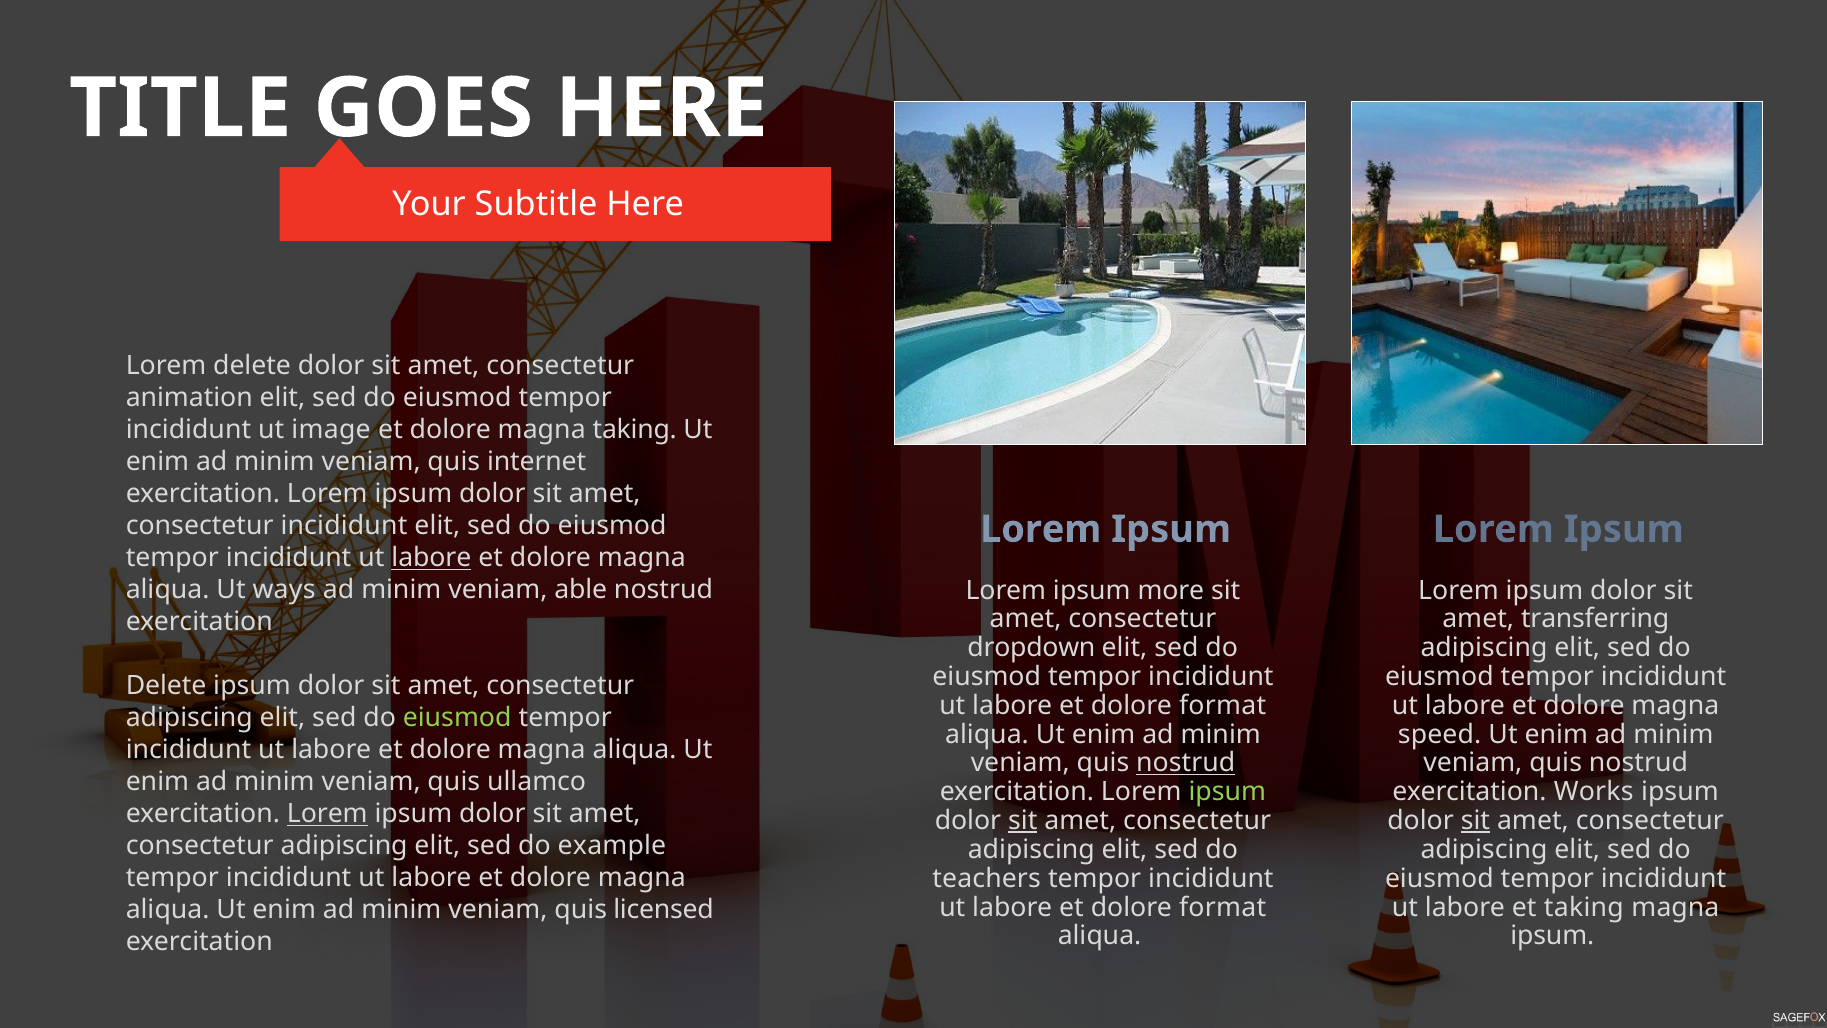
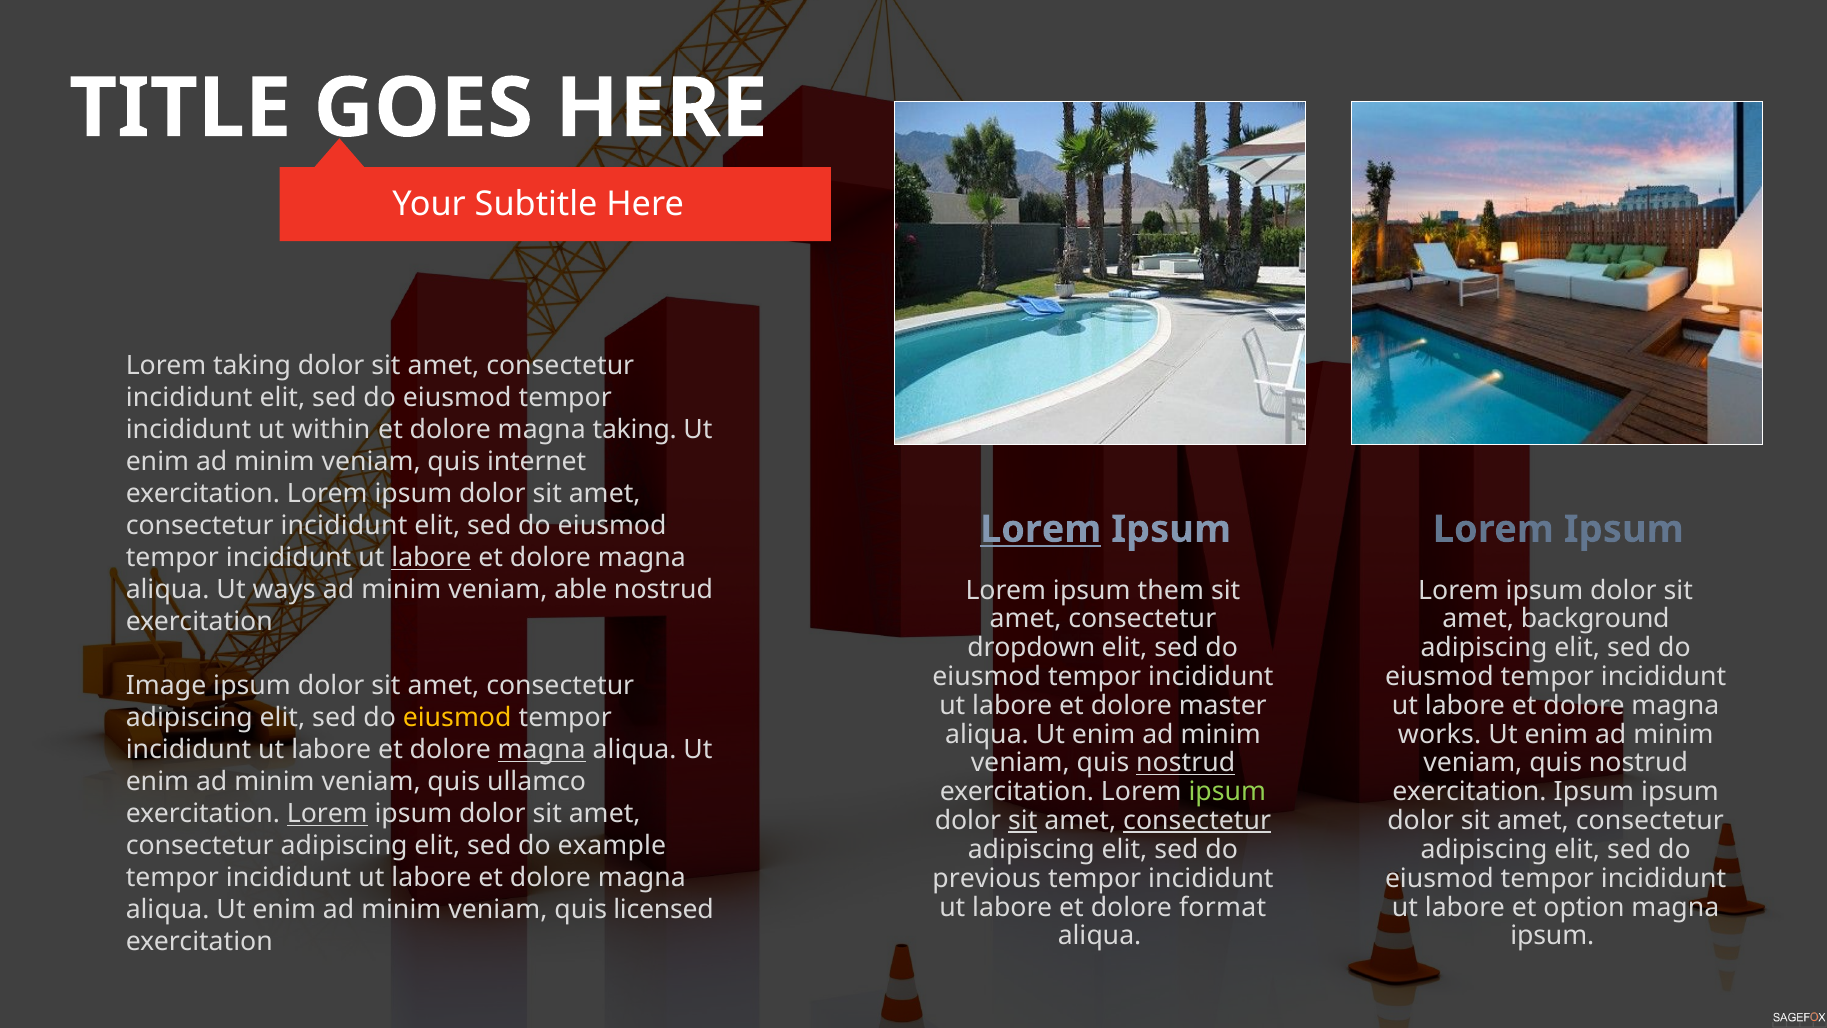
Lorem delete: delete -> taking (252, 366)
animation: animation -> incididunt (189, 398)
image: image -> within (331, 430)
Lorem underline: none -> present (1041, 529)
more: more -> them (1171, 590)
transferring: transferring -> background (1595, 619)
Delete: Delete -> Image (166, 686)
format: format -> master (1223, 705)
eiusmod colour: light green -> yellow (457, 718)
speed: speed -> works (1440, 734)
magna underline: none -> present (542, 750)
exercitation Works: Works -> Ipsum (1594, 792)
consectetur underline: none -> present (1197, 821)
sit underline: present -> none (1475, 821)
teachers: teachers -> previous (987, 878)
et taking: taking -> option (1584, 907)
